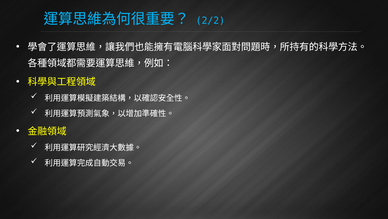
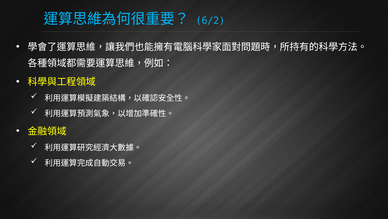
2/2: 2/2 -> 6/2 (210, 20)
